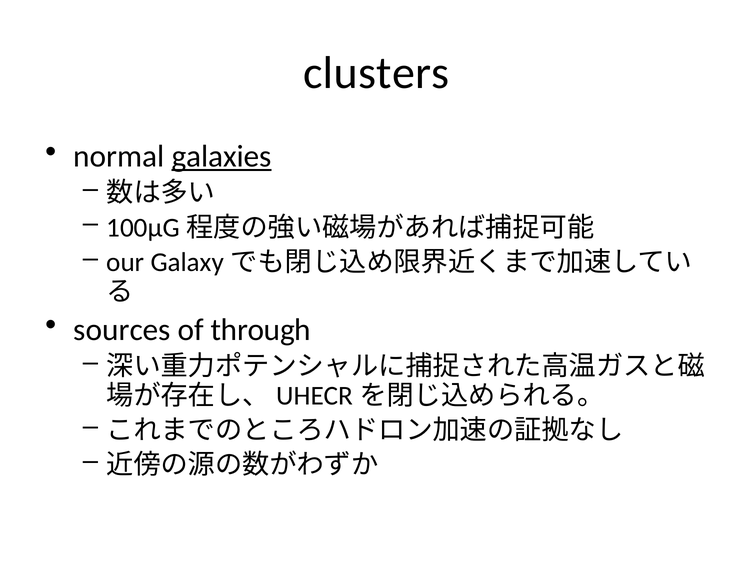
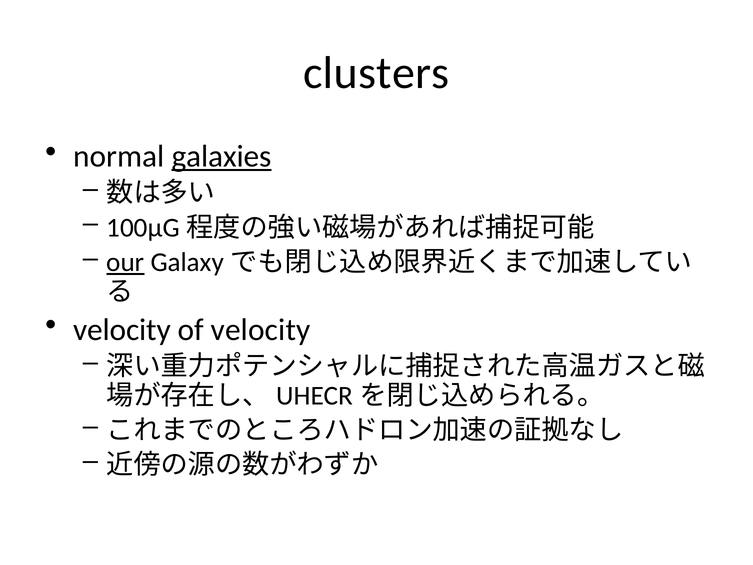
our underline: none -> present (125, 262)
sources: sources -> velocity (122, 330)
of through: through -> velocity (261, 330)
